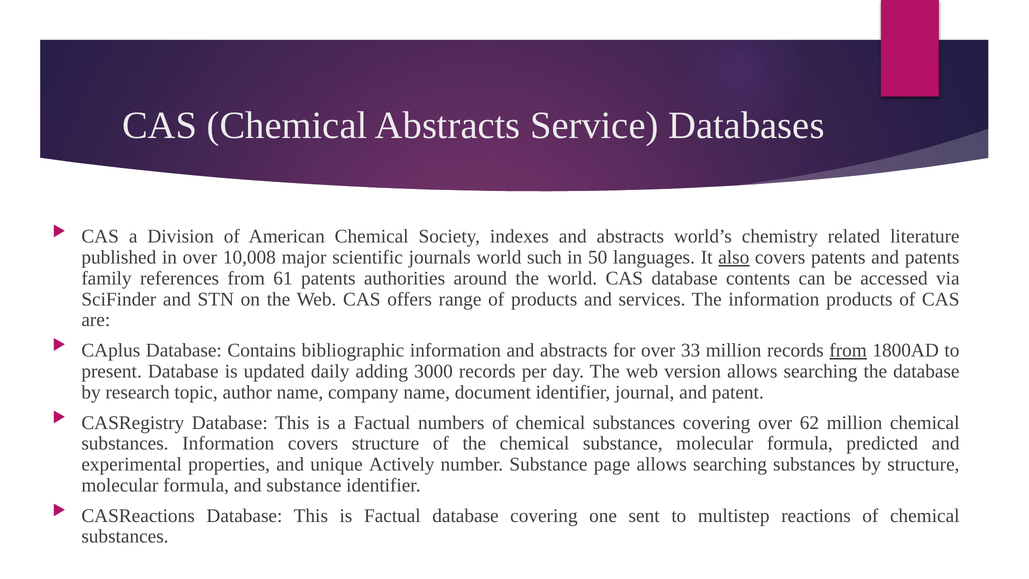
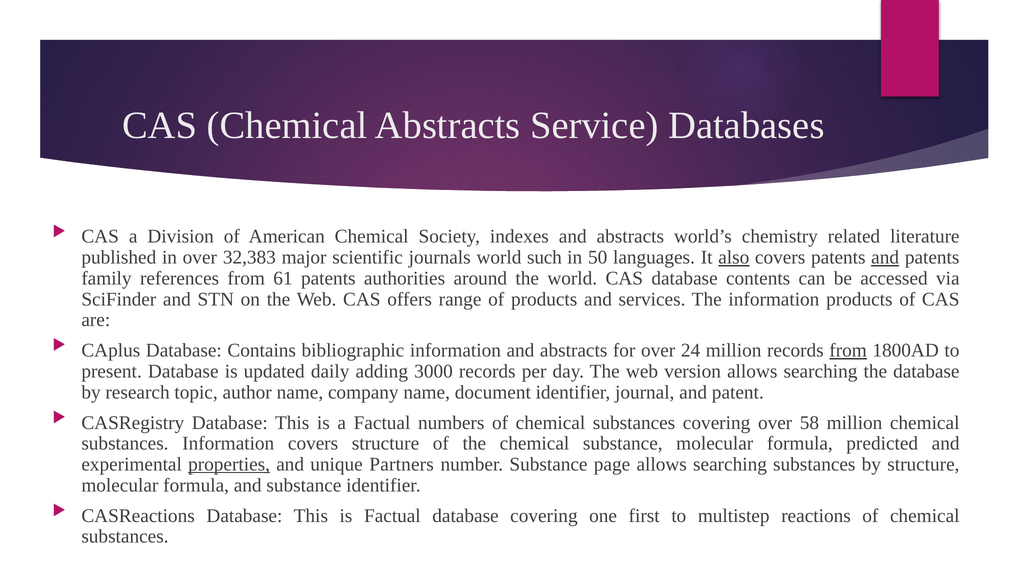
10,008: 10,008 -> 32,383 (249, 257)
and underline: none -> present (885, 257)
33: 33 -> 24 (691, 350)
62: 62 -> 58 (809, 423)
properties underline: none -> present (229, 464)
Actively: Actively -> Partners (402, 464)
sent: sent -> first (644, 516)
